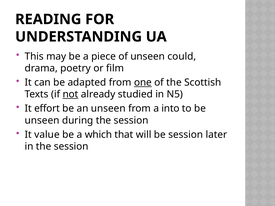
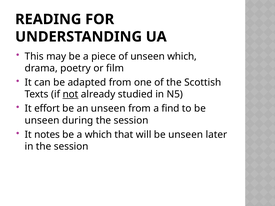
unseen could: could -> which (182, 56)
one underline: present -> none (143, 83)
into: into -> find (171, 109)
value: value -> notes (47, 135)
will be session: session -> unseen (186, 135)
